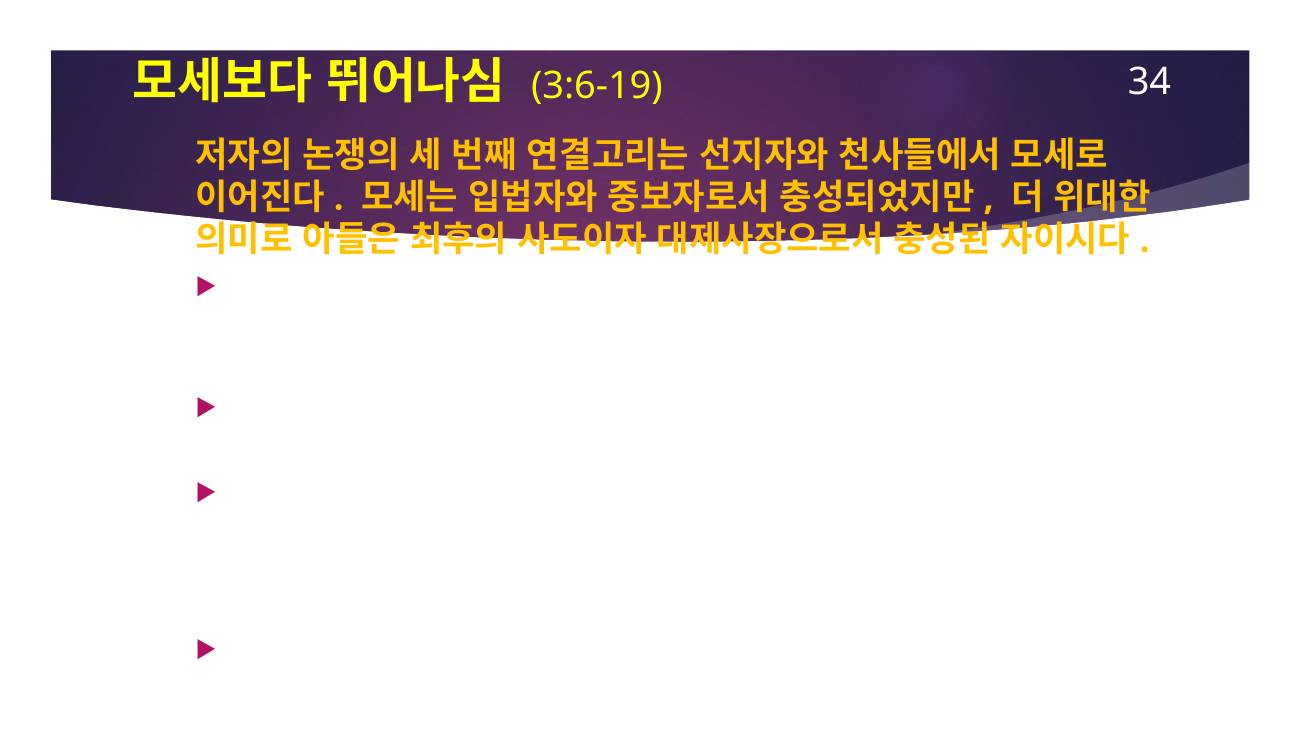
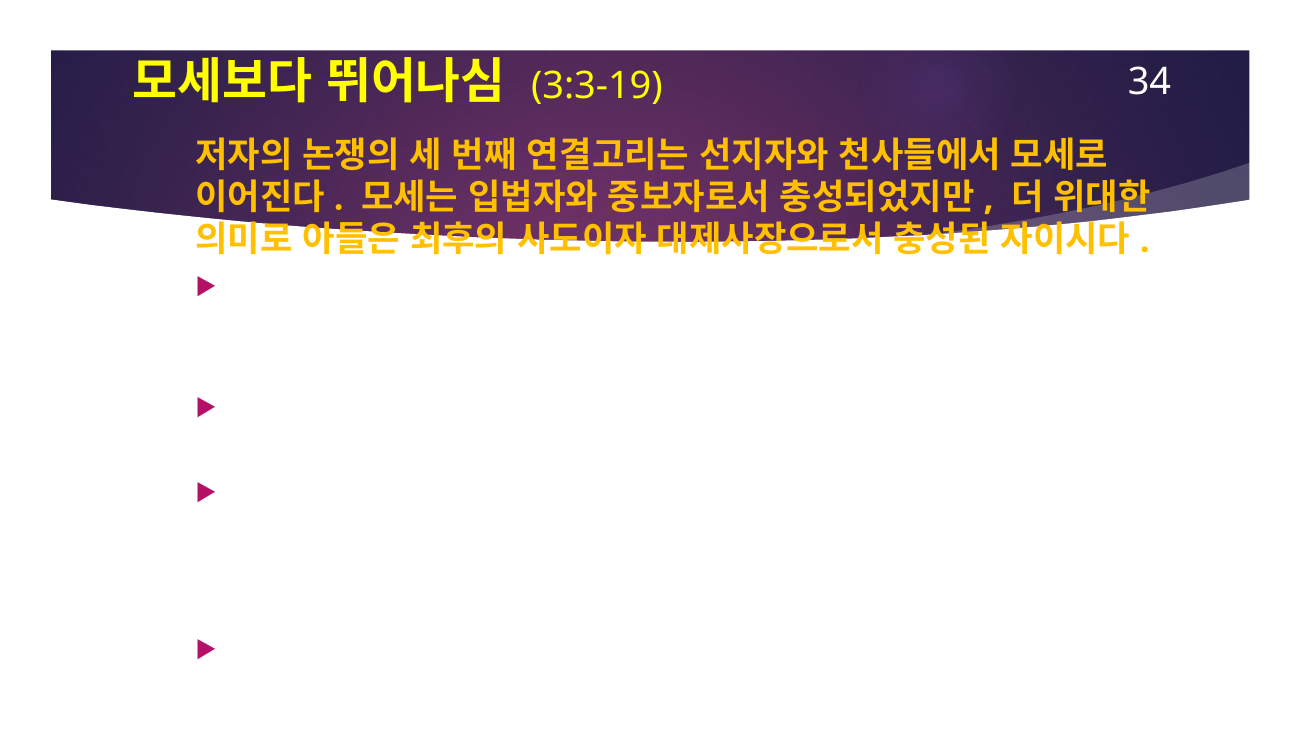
3:6-19: 3:6-19 -> 3:3-19 (597, 86)
